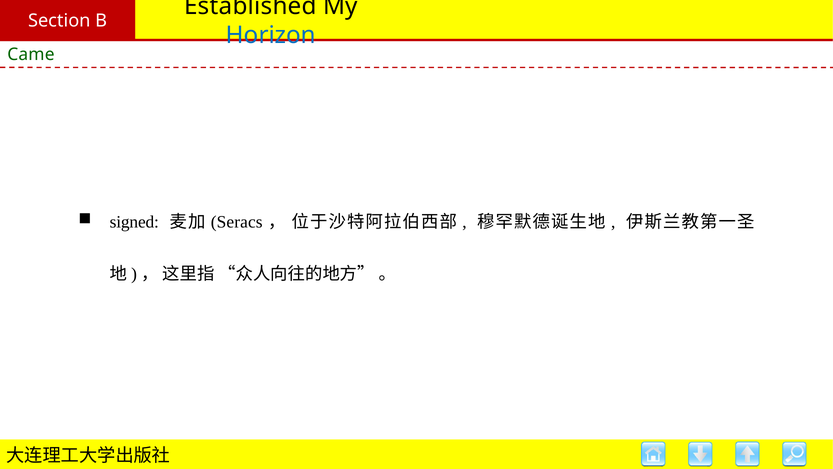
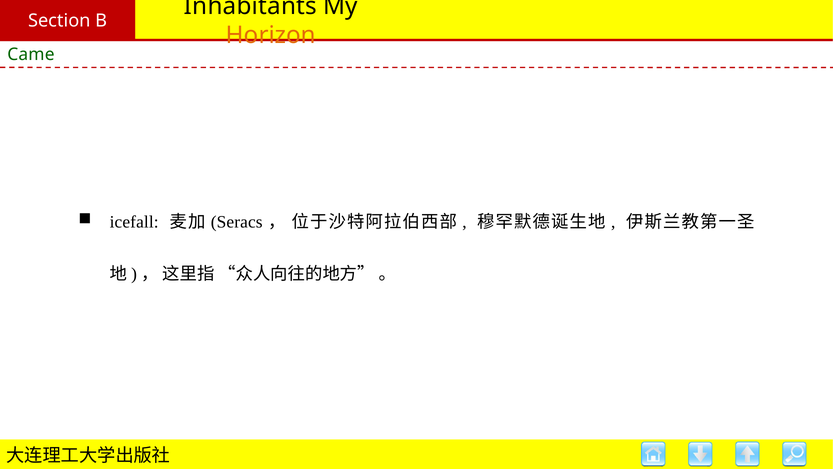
Established: Established -> Inhabitants (250, 6)
Horizon colour: blue -> orange (271, 35)
signed: signed -> icefall (134, 222)
